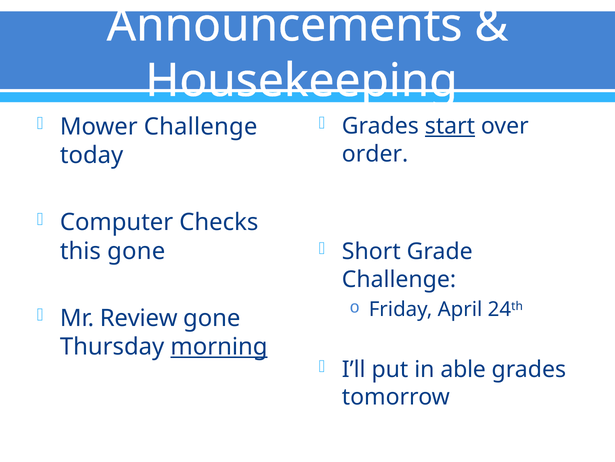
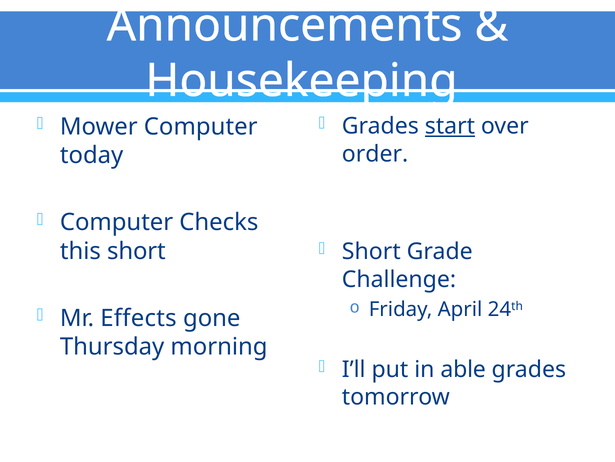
Mower Challenge: Challenge -> Computer (201, 127)
this gone: gone -> short (136, 251)
Review: Review -> Effects (138, 318)
morning underline: present -> none (219, 346)
